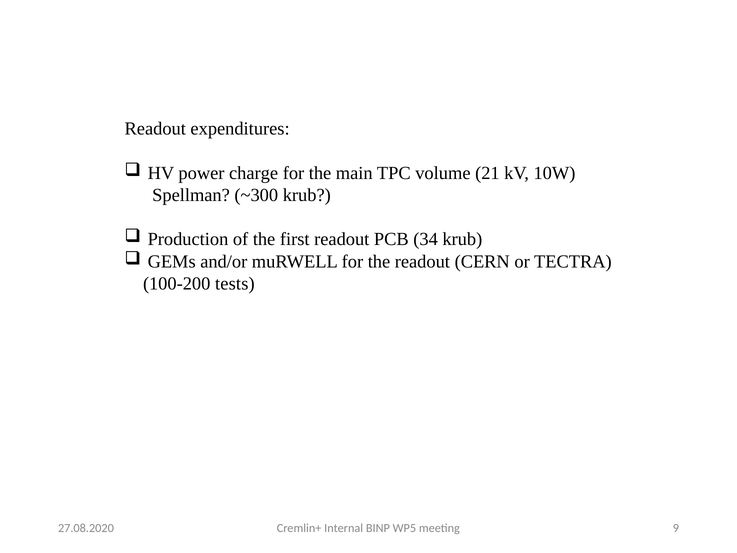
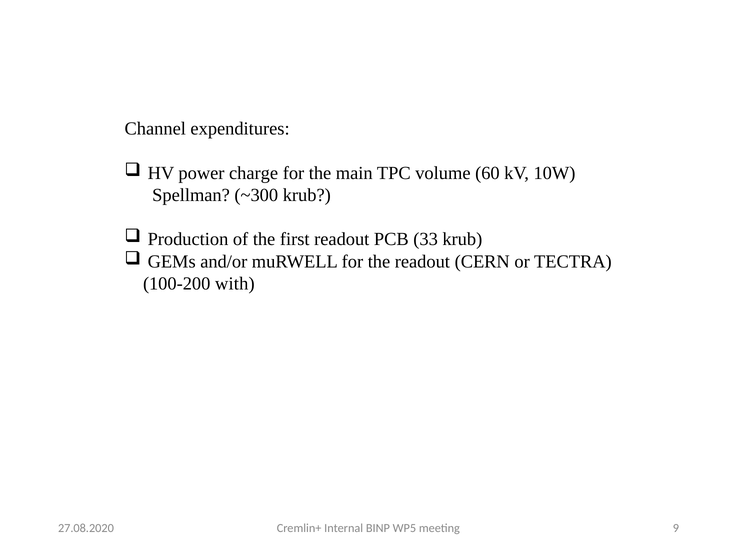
Readout: Readout -> Channel (155, 129)
21: 21 -> 60 (487, 173)
34: 34 -> 33 (426, 239)
tests: tests -> with (235, 284)
